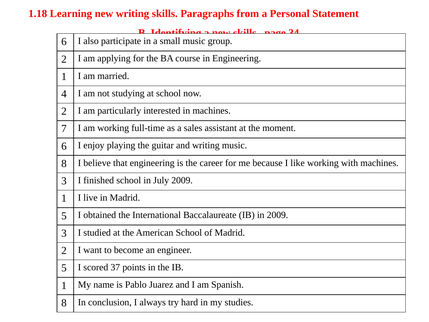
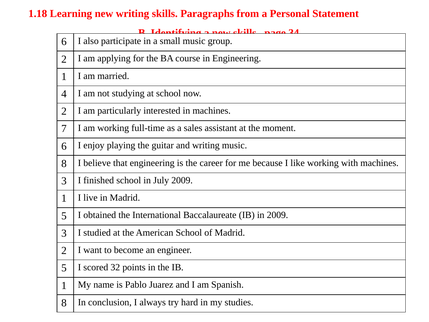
37: 37 -> 32 (115, 267)
